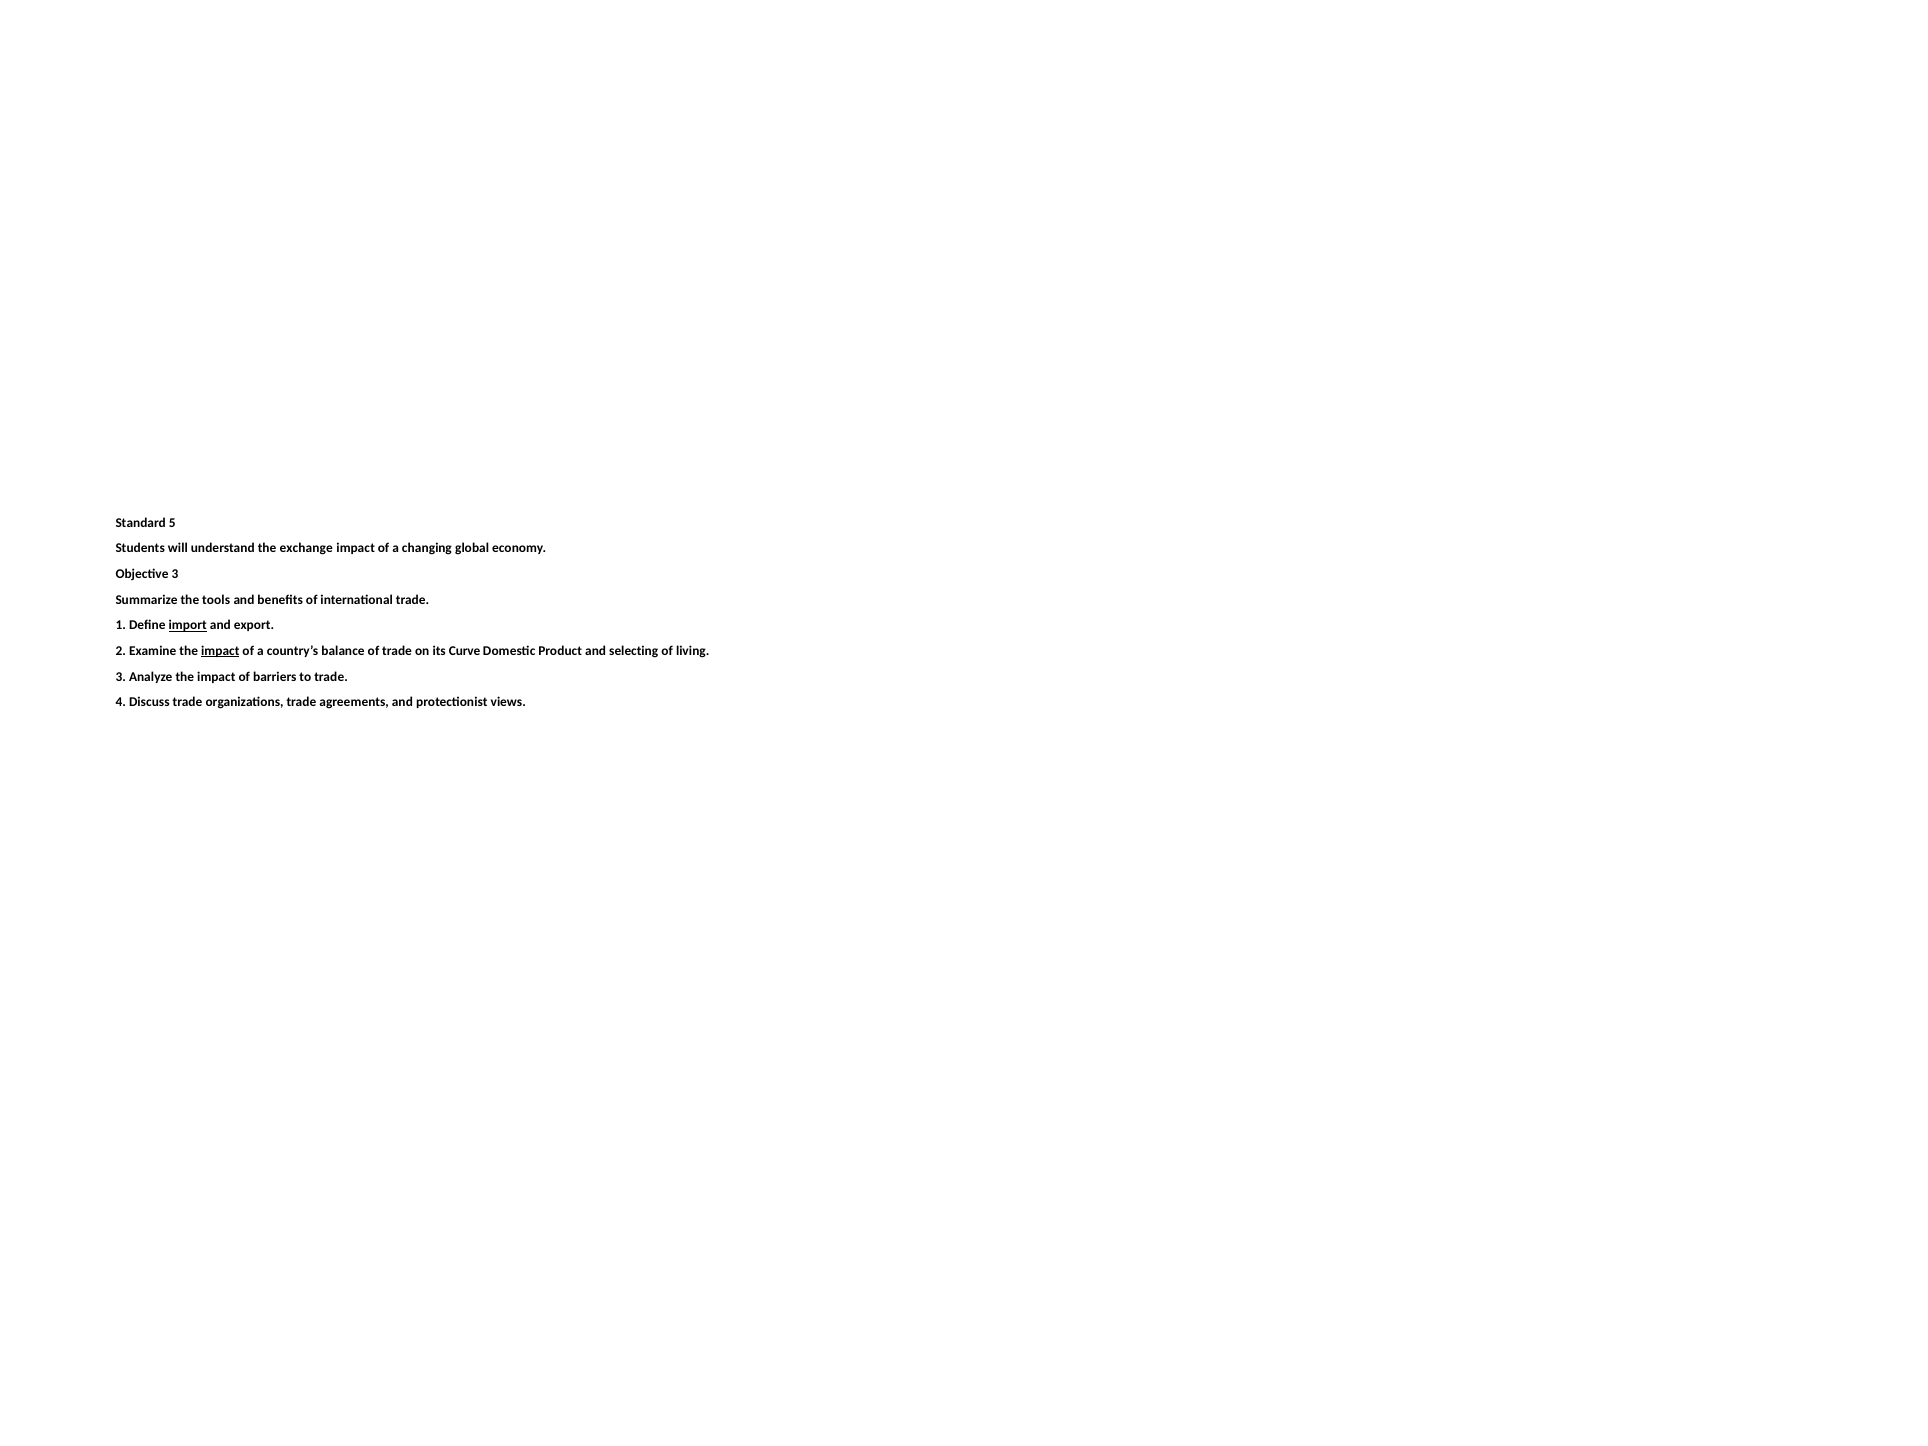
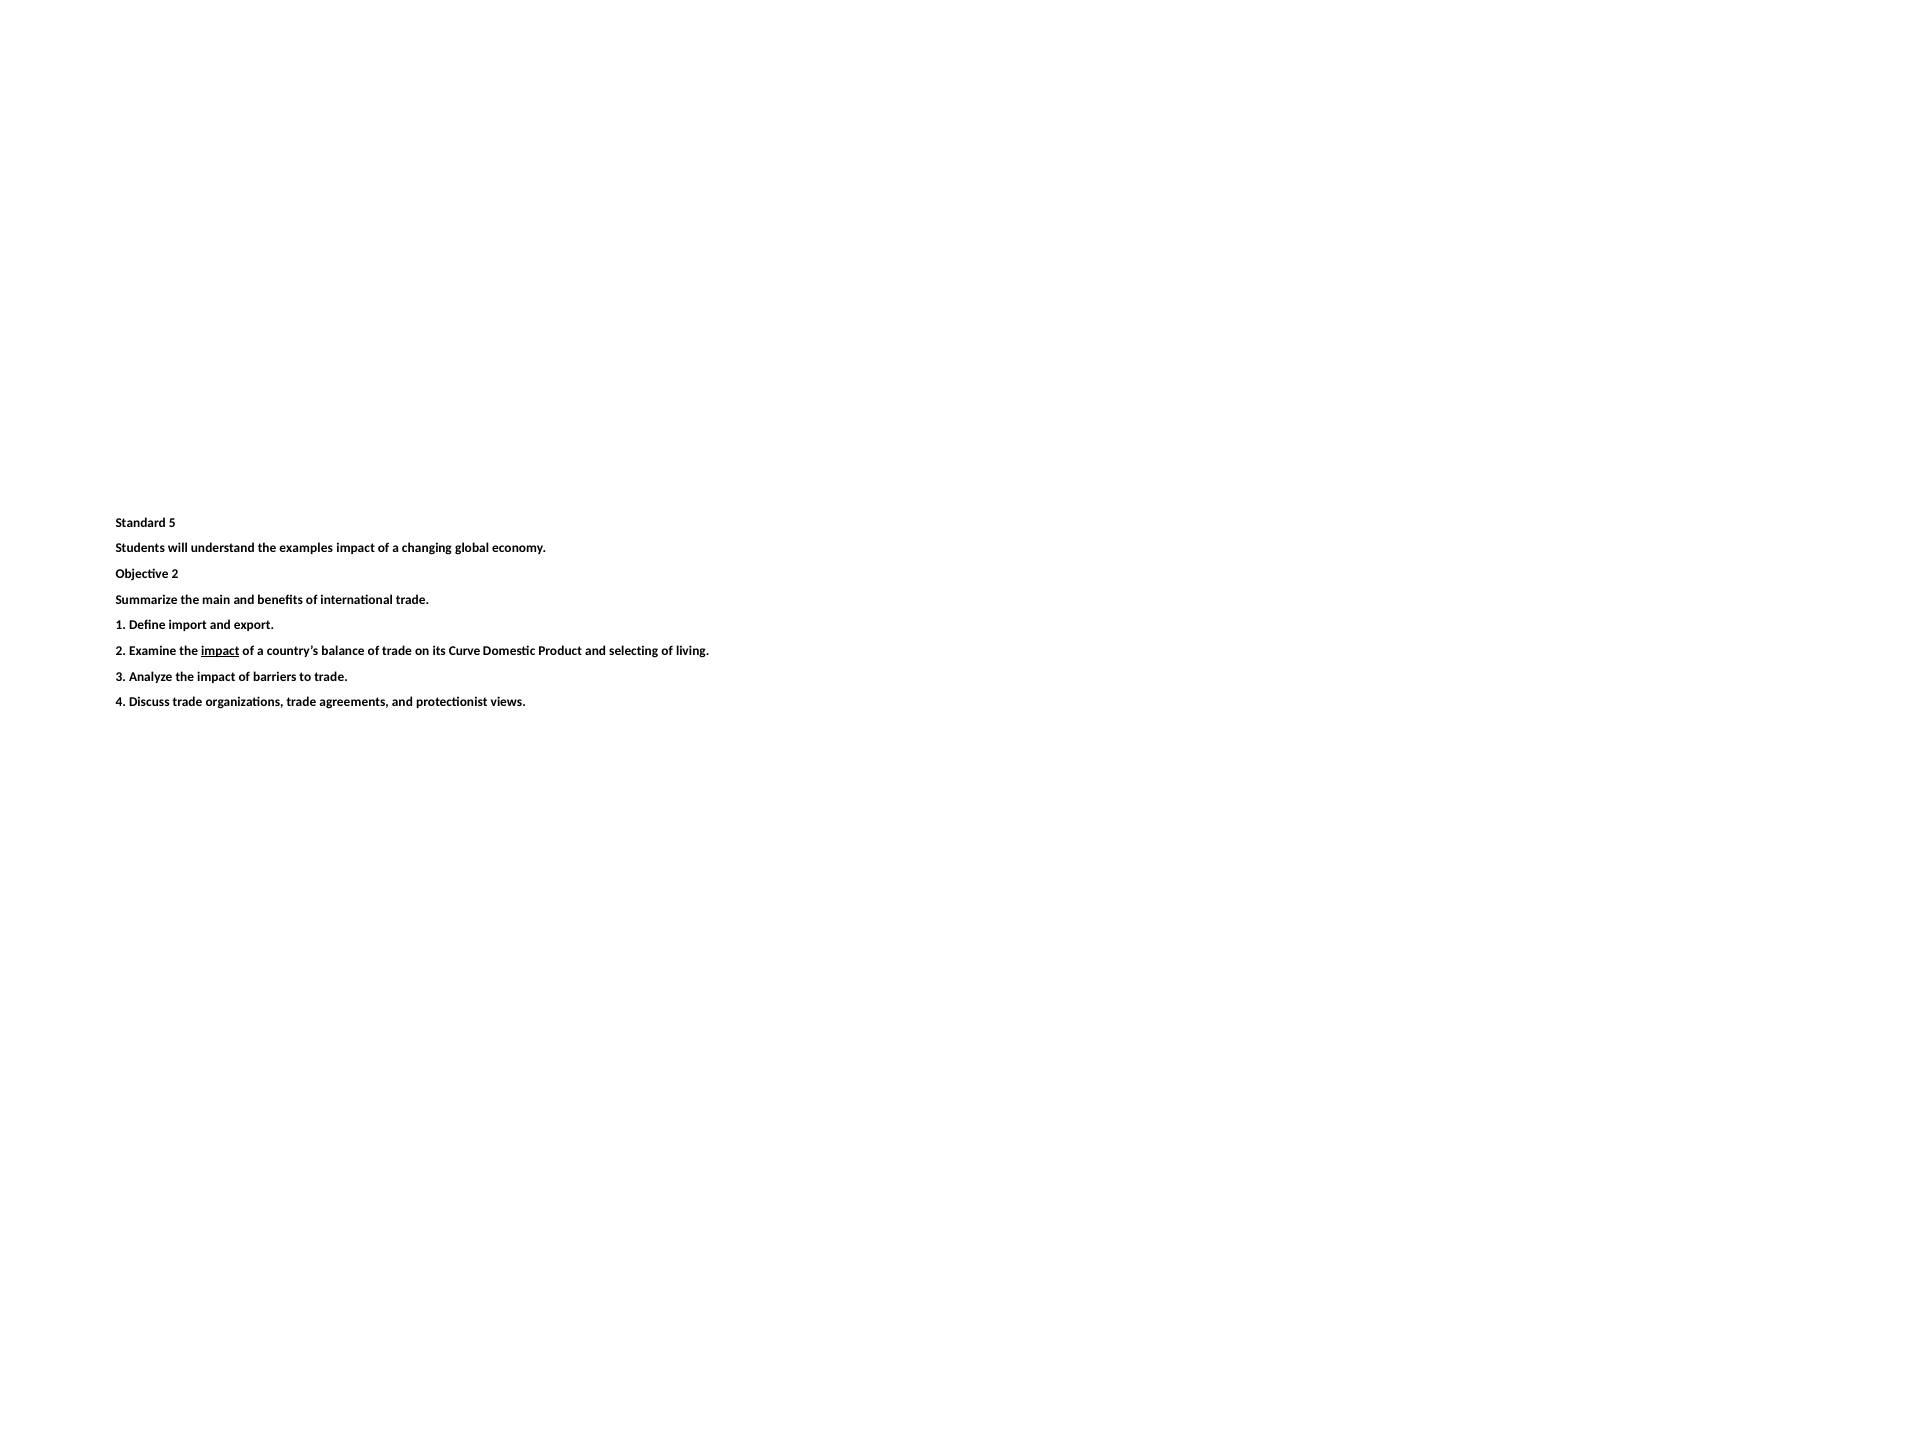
exchange: exchange -> examples (306, 548)
Objective 3: 3 -> 2 (175, 574)
tools: tools -> main (216, 600)
import underline: present -> none (188, 625)
